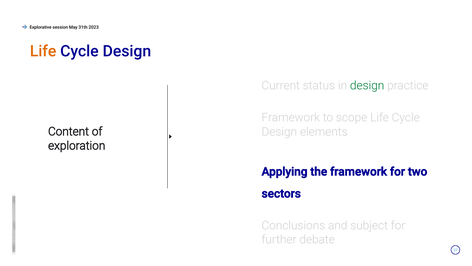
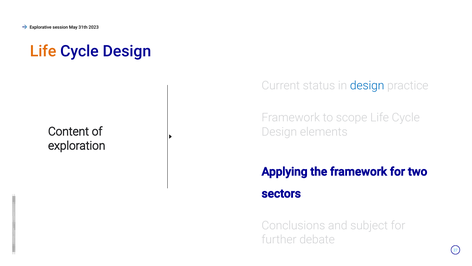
design colour: green -> blue (367, 86)
